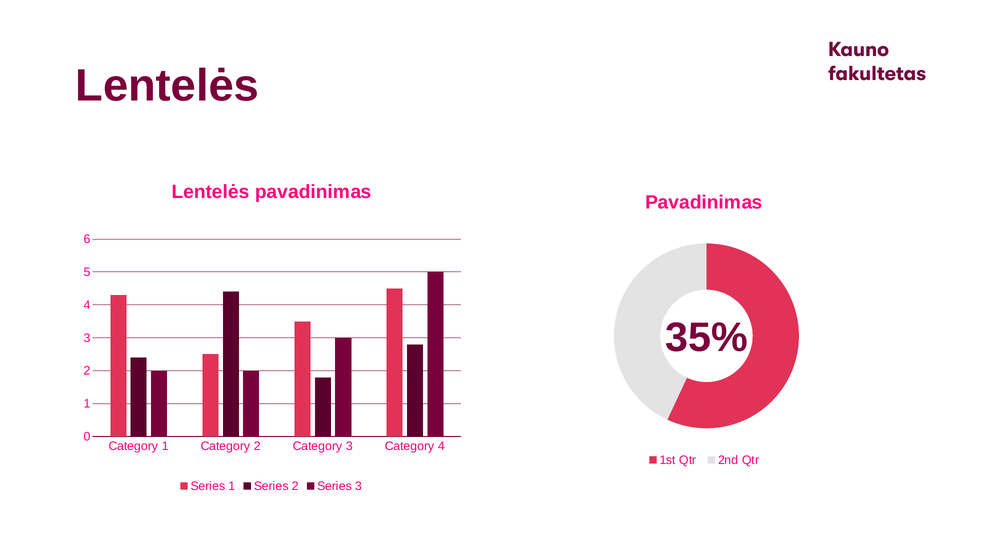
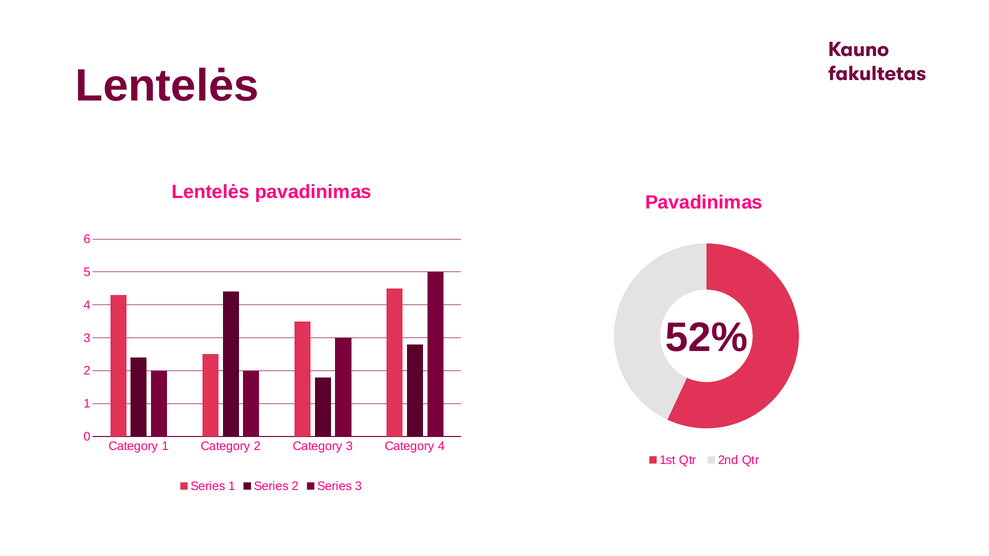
35%: 35% -> 52% (707, 338)
